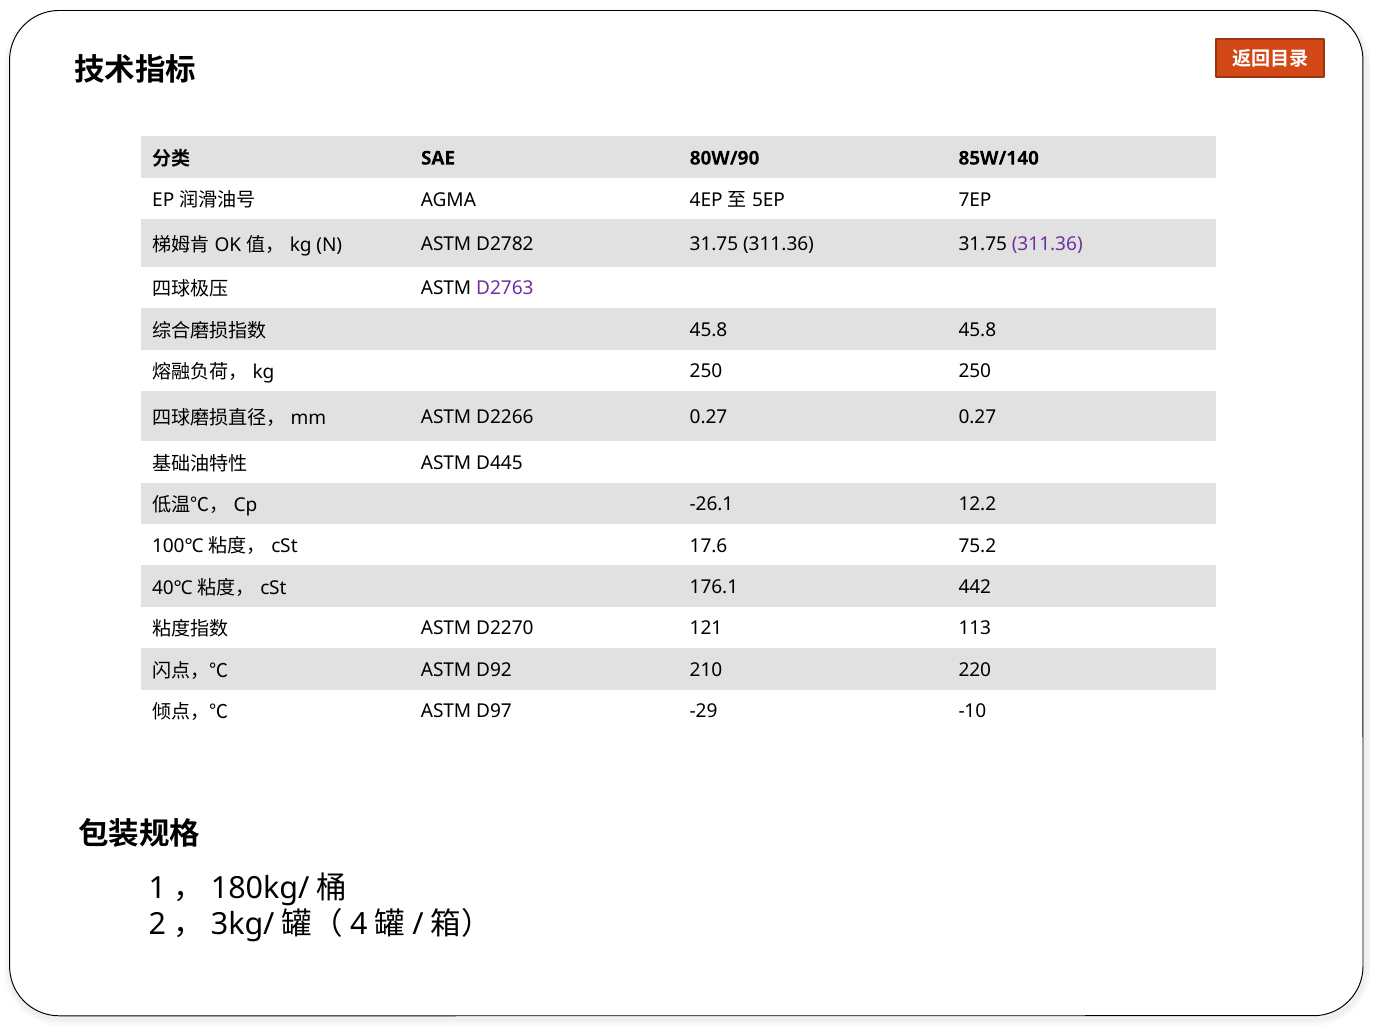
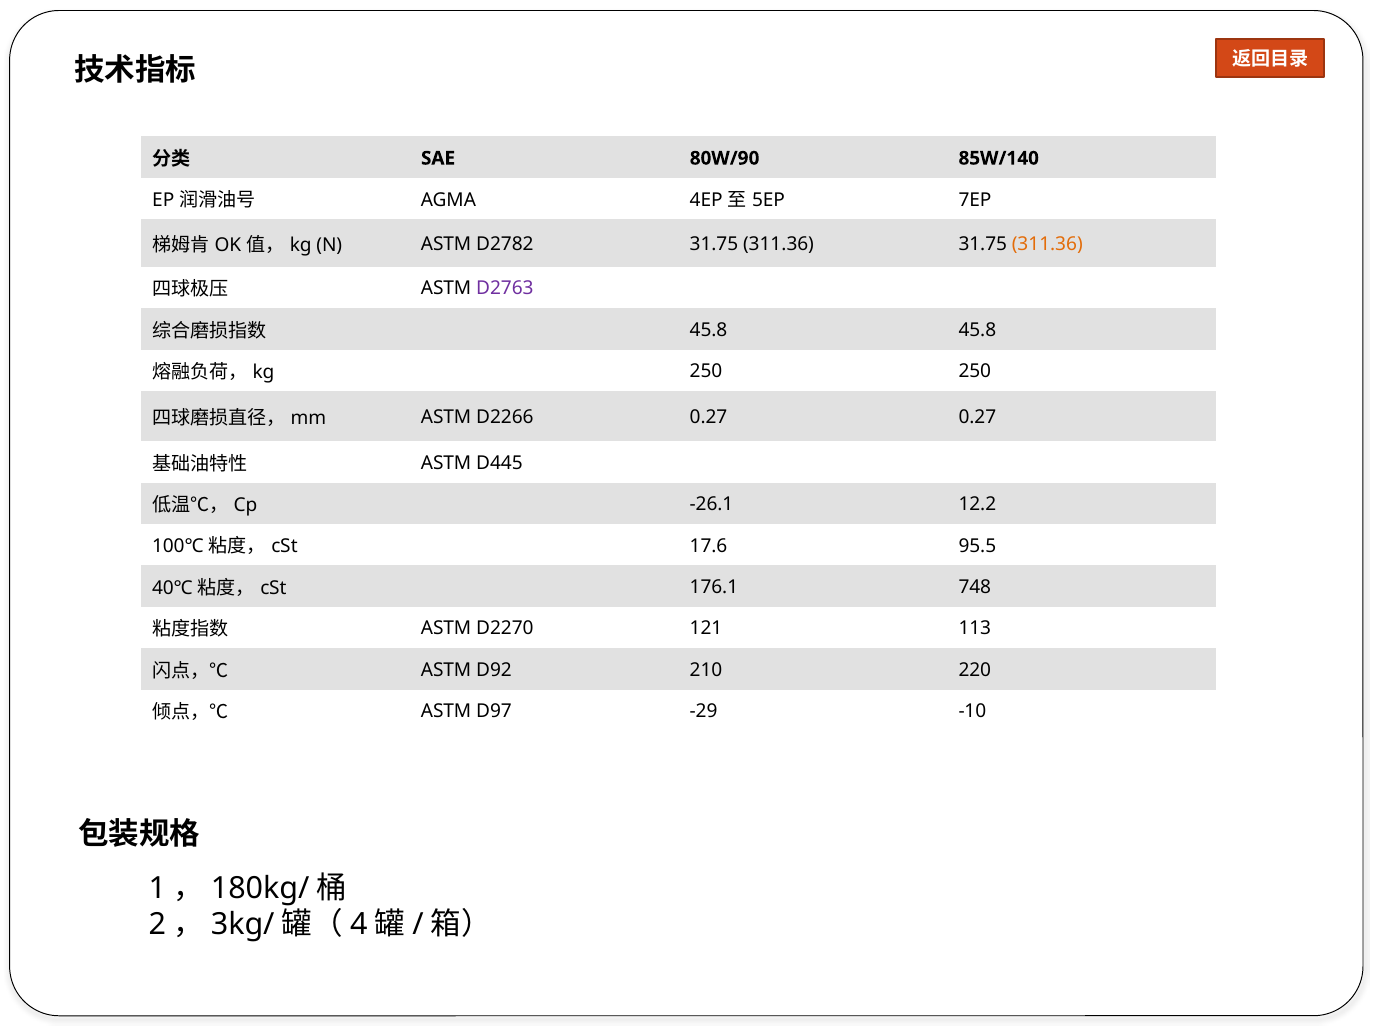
311.36 colour: purple -> orange (1047, 244)
75.2: 75.2 -> 95.5 (977, 546)
442: 442 -> 748 (975, 587)
